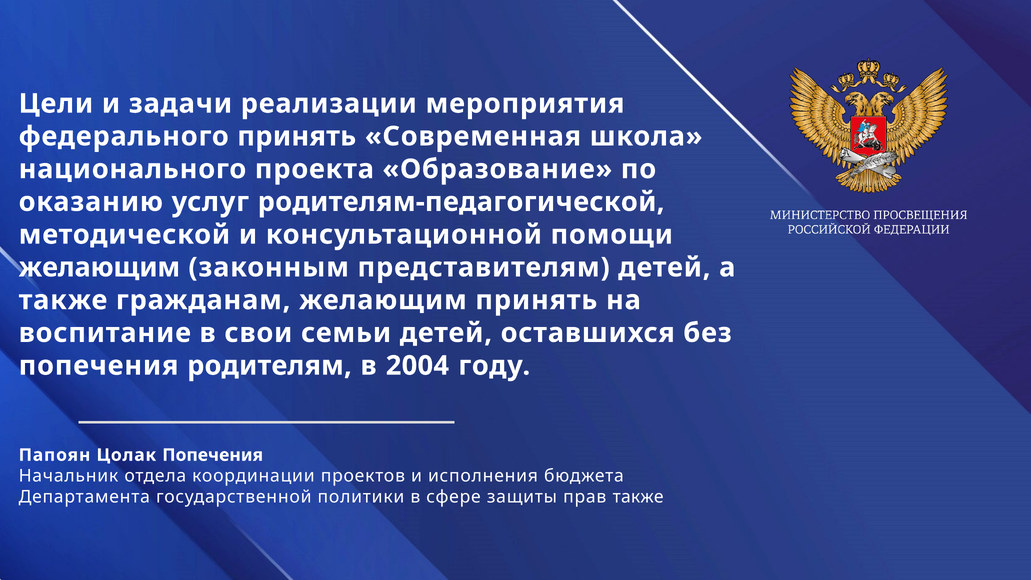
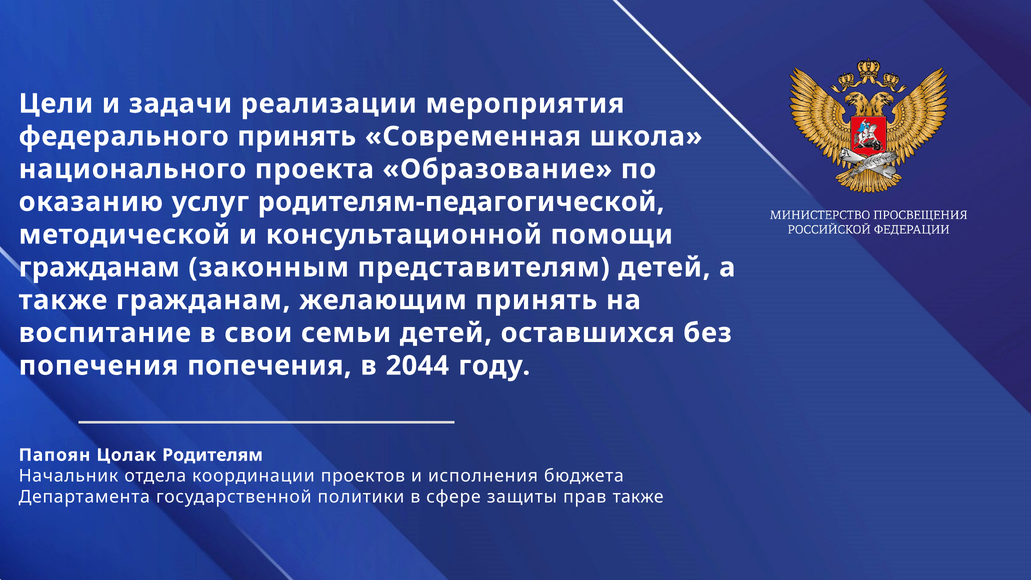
желающим: желающим -> гражданам (99, 267)
попечения родителям: родителям -> попечения (269, 366)
2004: 2004 -> 2044 (417, 366)
Цолак Попечения: Попечения -> Родителям (213, 455)
